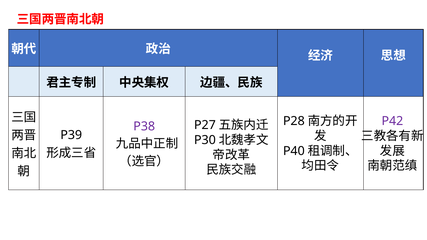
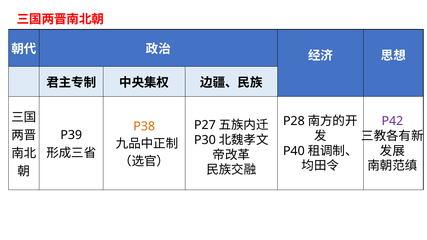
P38 colour: purple -> orange (144, 127)
